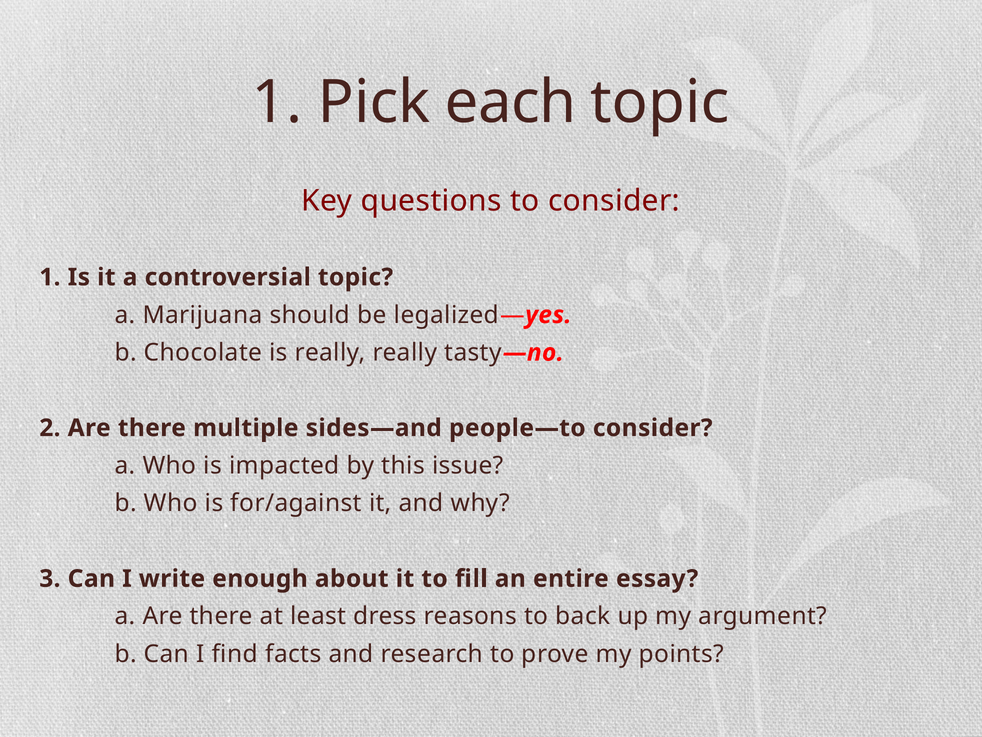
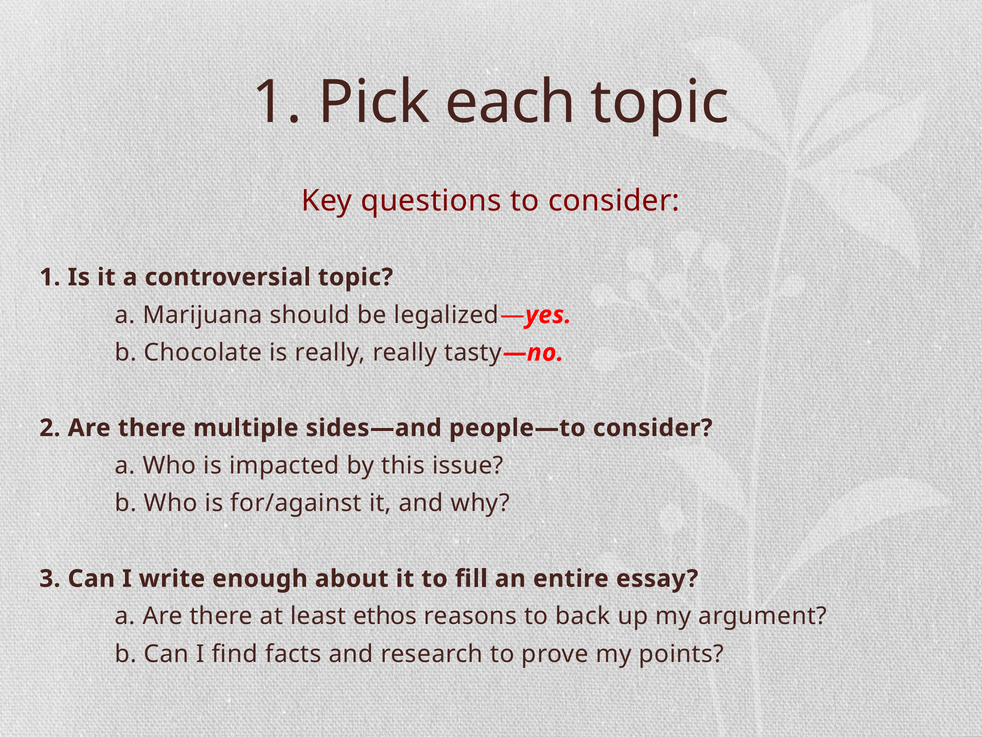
dress: dress -> ethos (385, 616)
